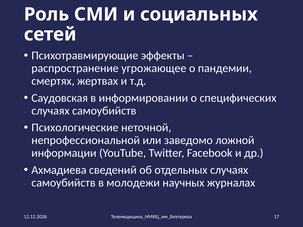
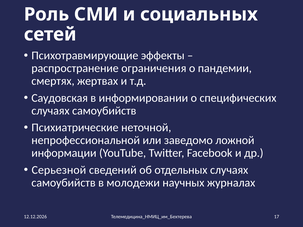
угрожающее: угрожающее -> ограничения (154, 68)
Психологические: Психологические -> Психиатрические (75, 128)
Ахмадиева: Ахмадиева -> Серьезной (59, 170)
